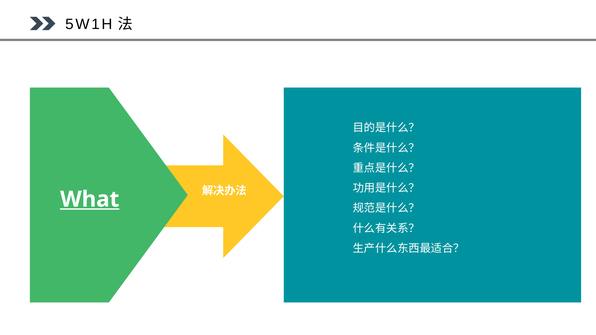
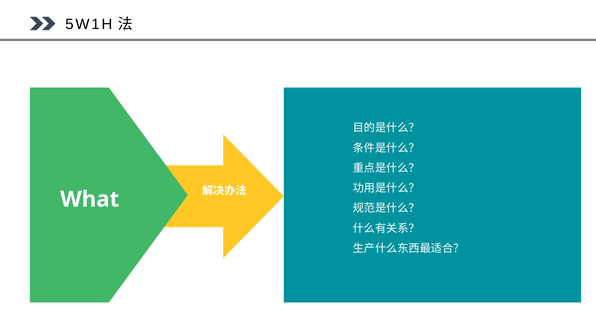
What underline: present -> none (90, 199)
